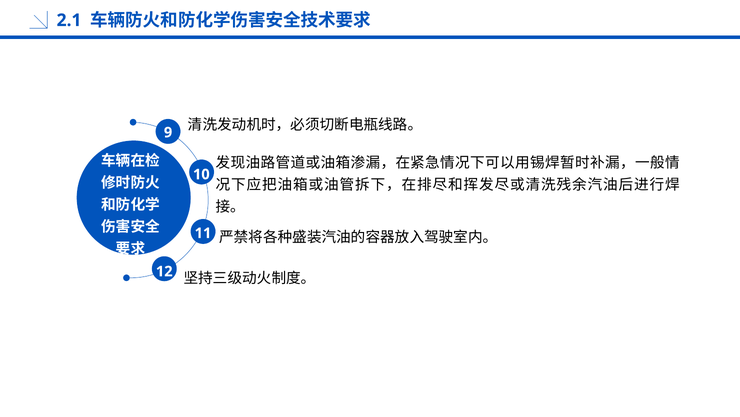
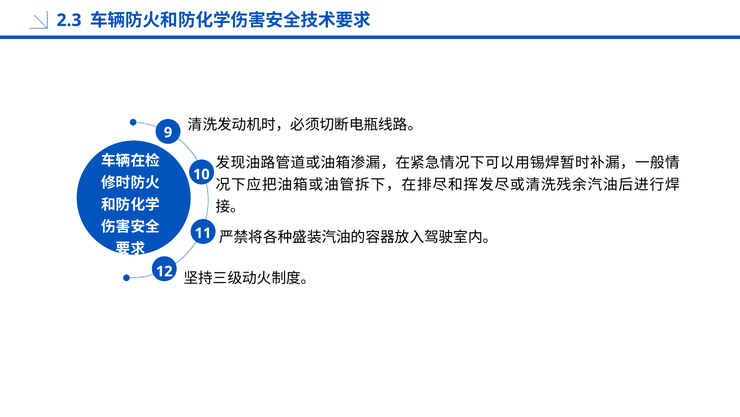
2.1: 2.1 -> 2.3 (69, 20)
